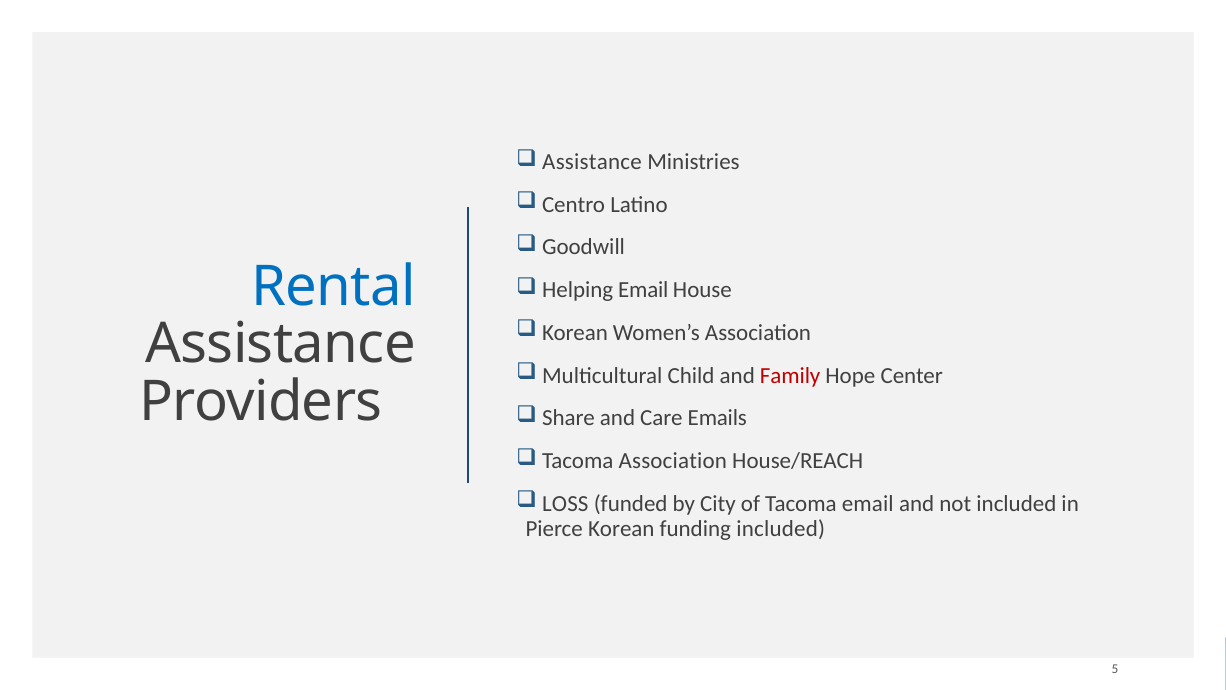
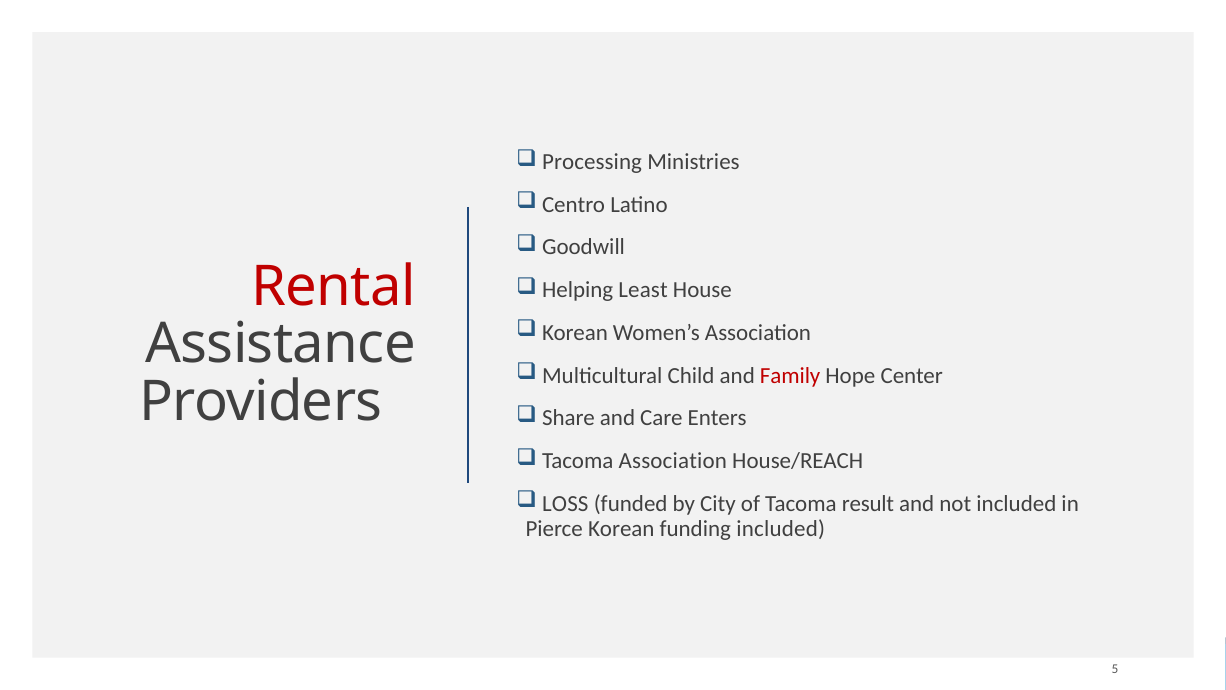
Assistance: Assistance -> Processing (592, 162)
Rental colour: blue -> red (334, 287)
Helping Email: Email -> Least (643, 290)
Emails: Emails -> Enters (717, 418)
Tacoma email: email -> result (868, 503)
